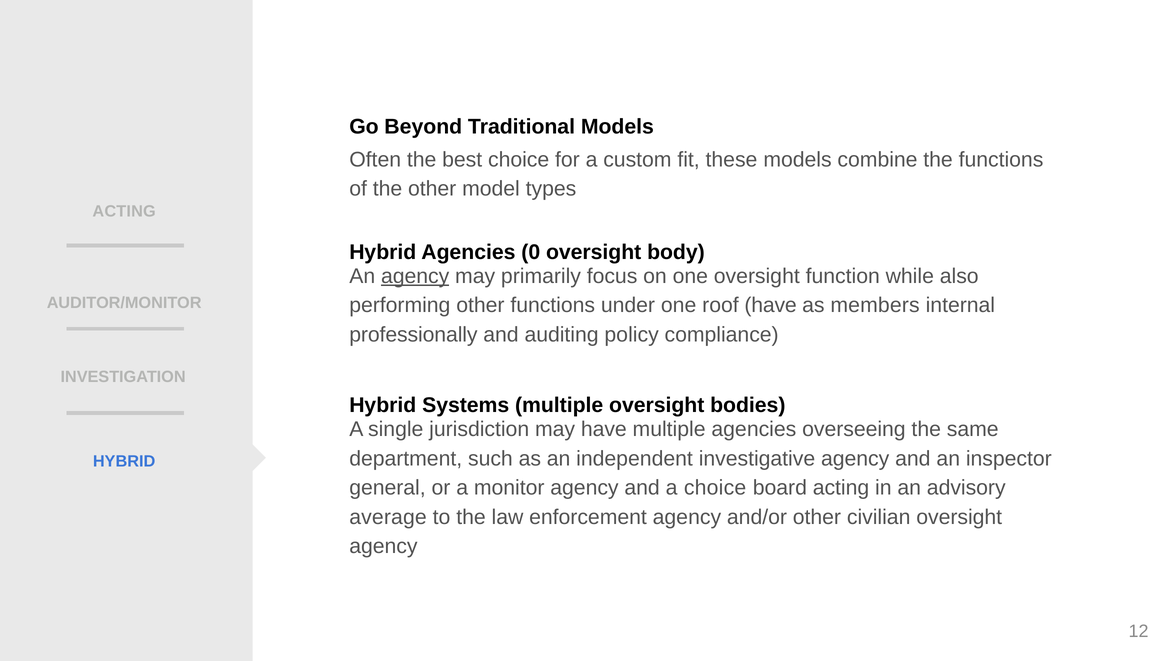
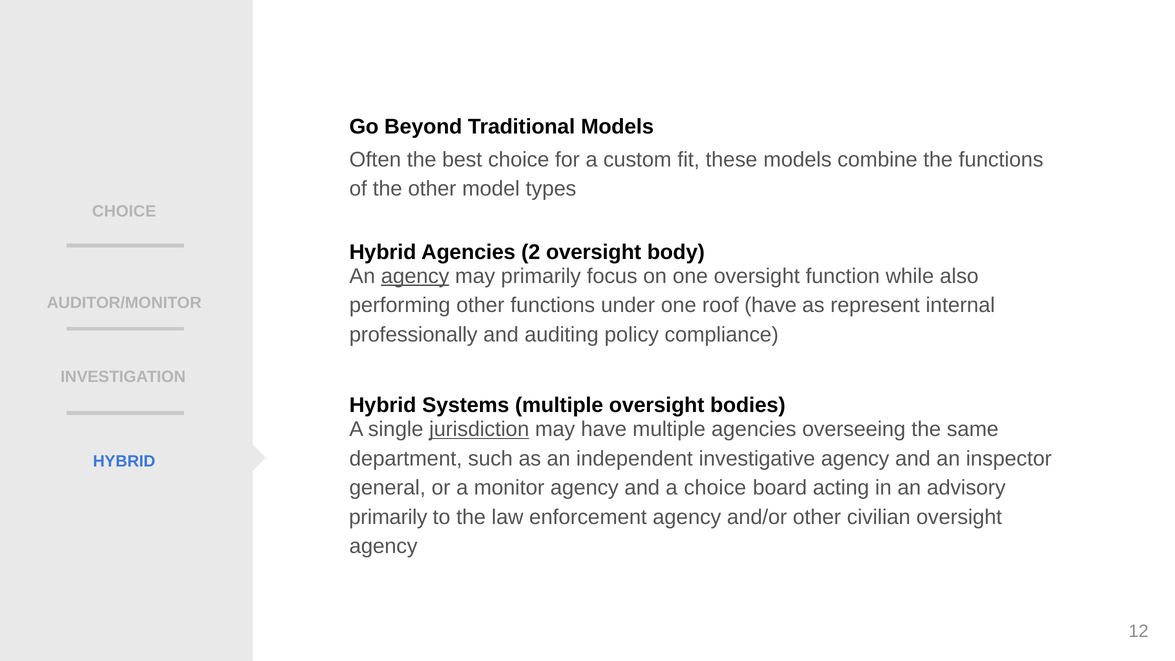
ACTING: ACTING -> CHOICE (124, 211)
0: 0 -> 2 (531, 252)
members: members -> represent (875, 305)
jurisdiction underline: none -> present (479, 429)
average: average -> primarily (388, 517)
